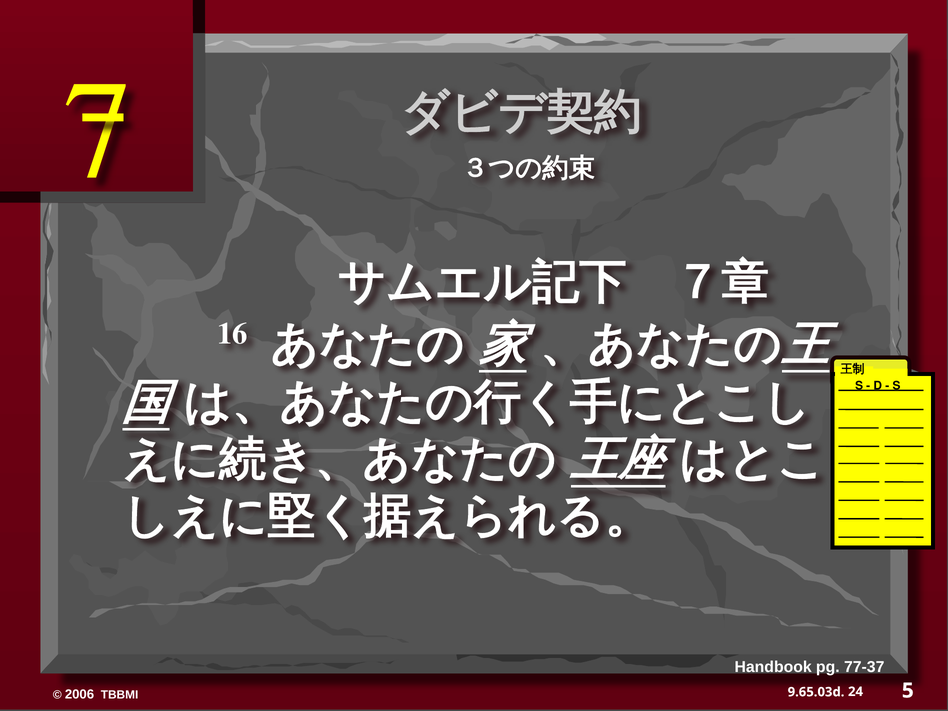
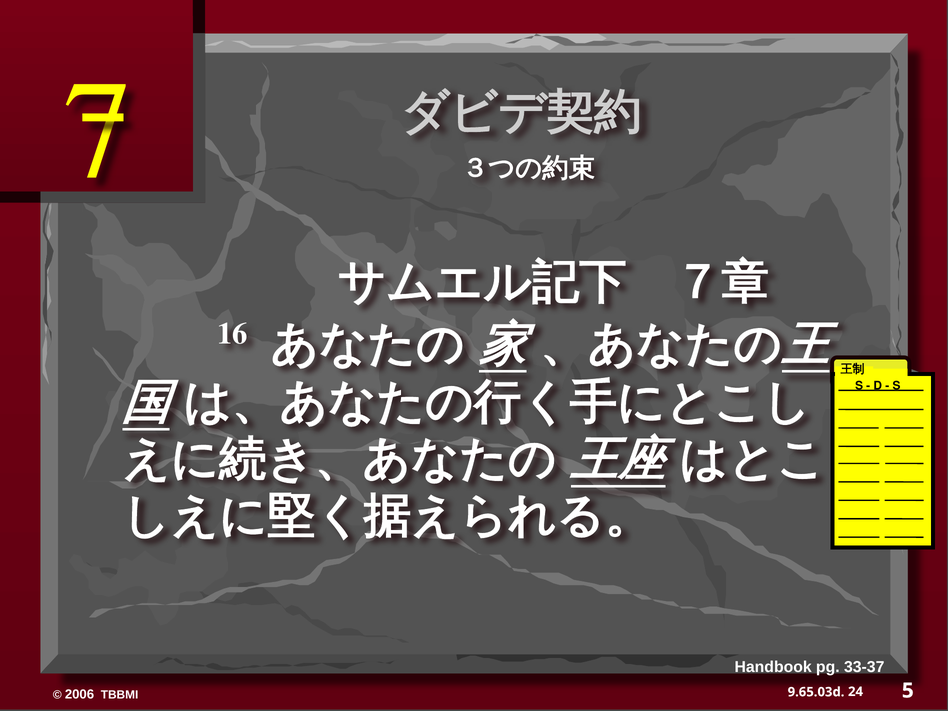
77-37: 77-37 -> 33-37 (864, 667)
